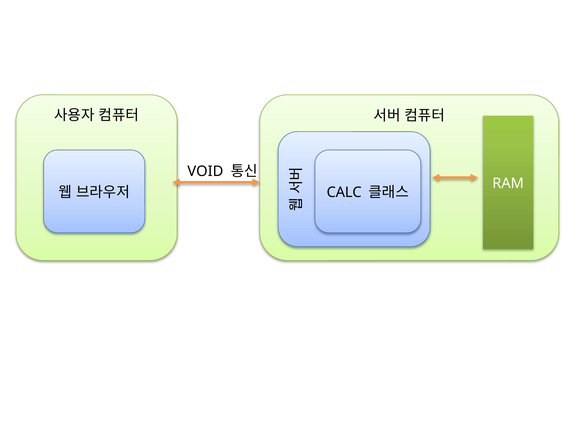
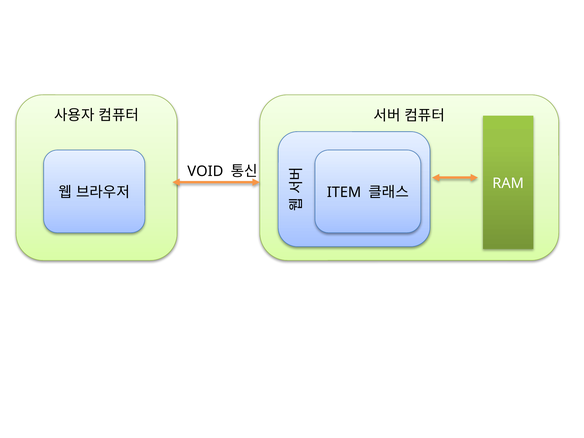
CALC: CALC -> ITEM (344, 192)
